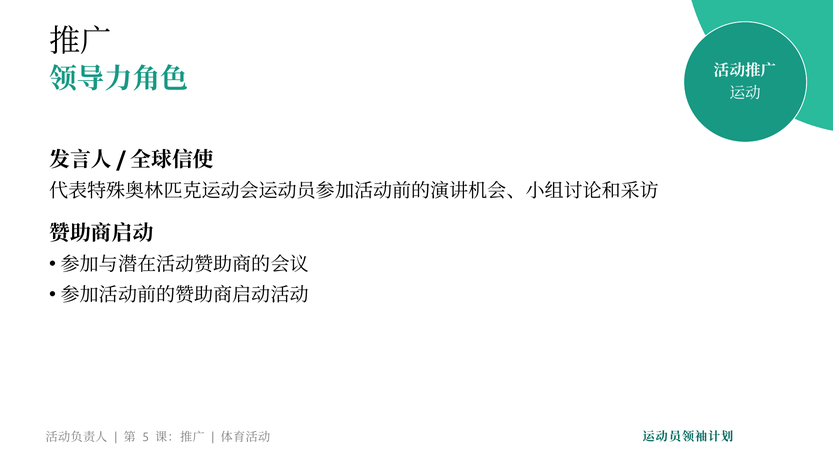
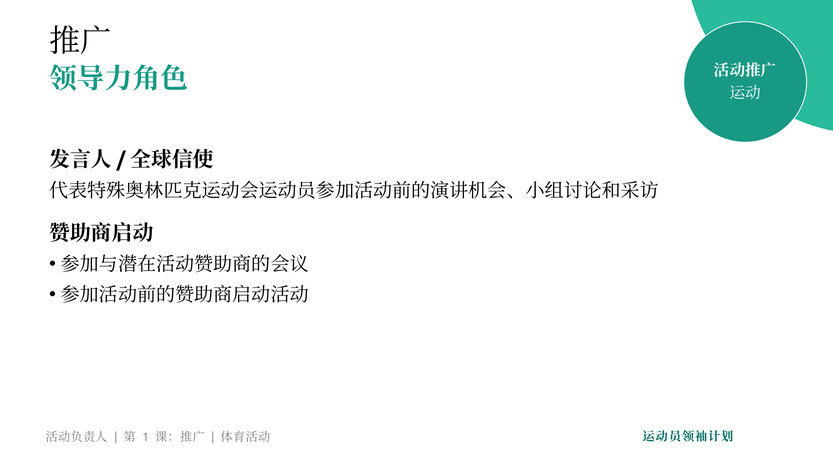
5: 5 -> 1 (146, 438)
